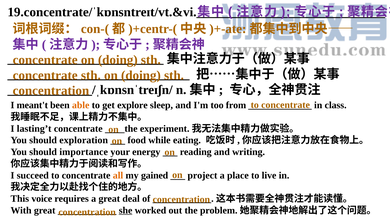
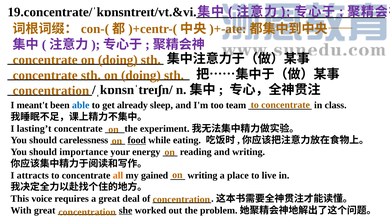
able colour: orange -> blue (81, 105)
explore: explore -> already (132, 105)
from: from -> team (236, 105)
exploration: exploration -> carelessness (84, 141)
food underline: none -> present (137, 141)
succeed: succeed -> attracts (33, 176)
project: project -> writing (202, 176)
